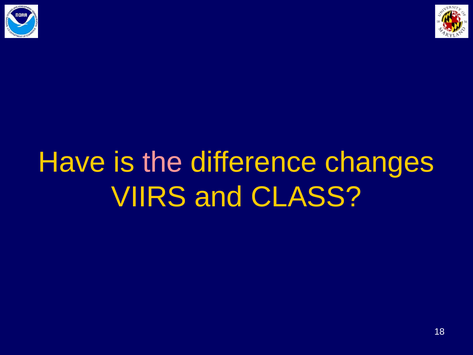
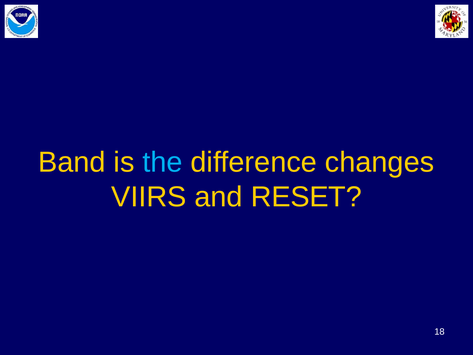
Have: Have -> Band (72, 162)
the colour: pink -> light blue (163, 162)
CLASS: CLASS -> RESET (306, 197)
